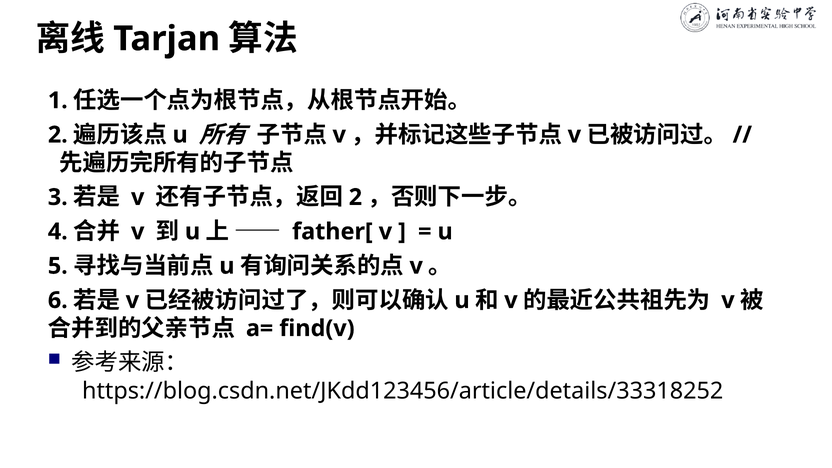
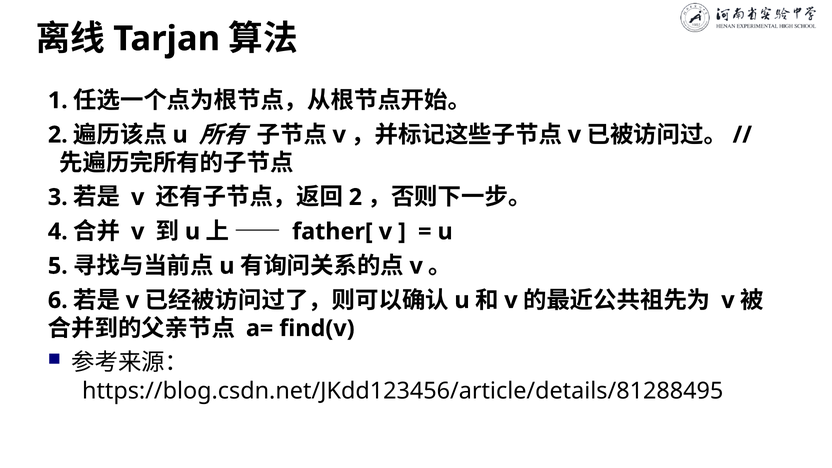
https://blog.csdn.net/JKdd123456/article/details/33318252: https://blog.csdn.net/JKdd123456/article/details/33318252 -> https://blog.csdn.net/JKdd123456/article/details/81288495 (403, 391)
